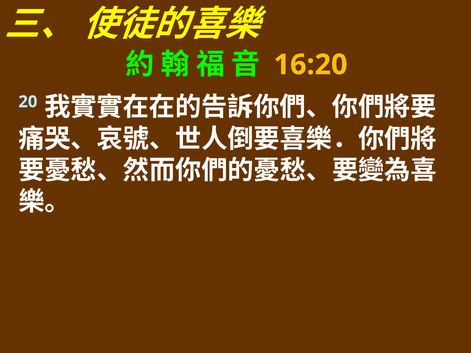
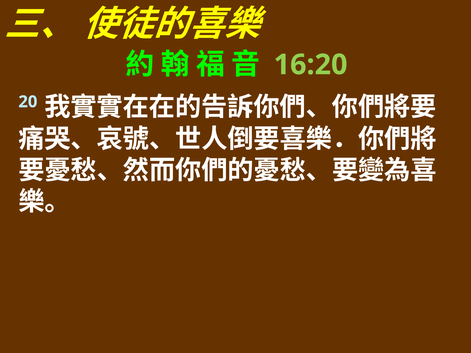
16:20 colour: yellow -> light green (311, 65)
